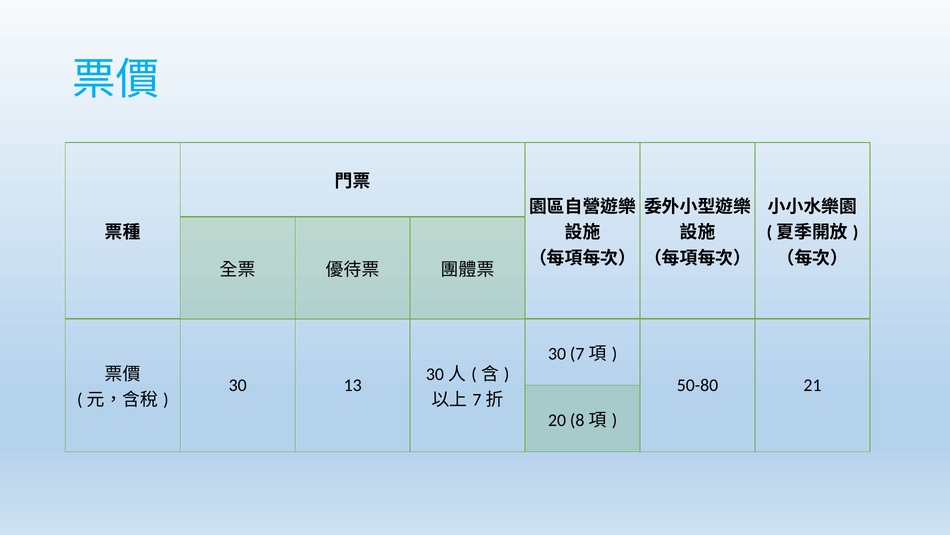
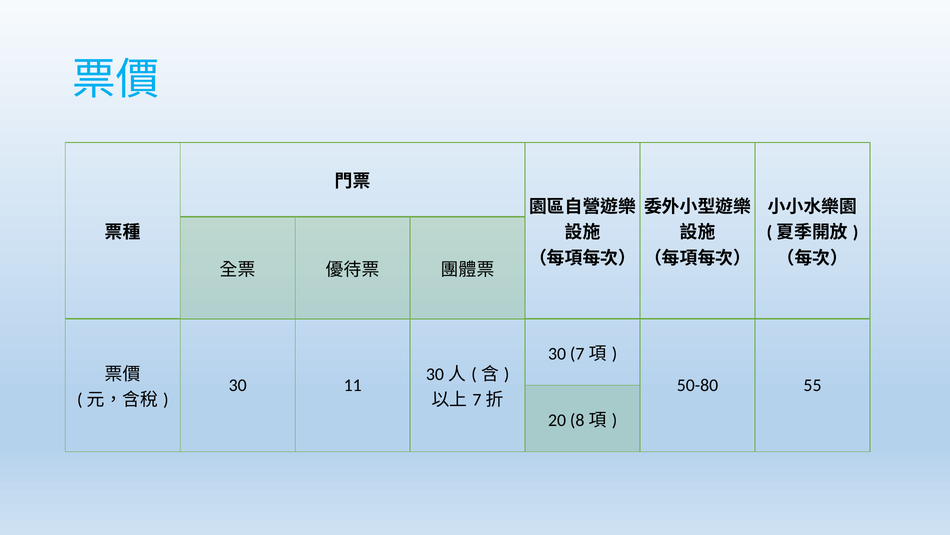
13: 13 -> 11 (353, 385)
21: 21 -> 55 (813, 385)
